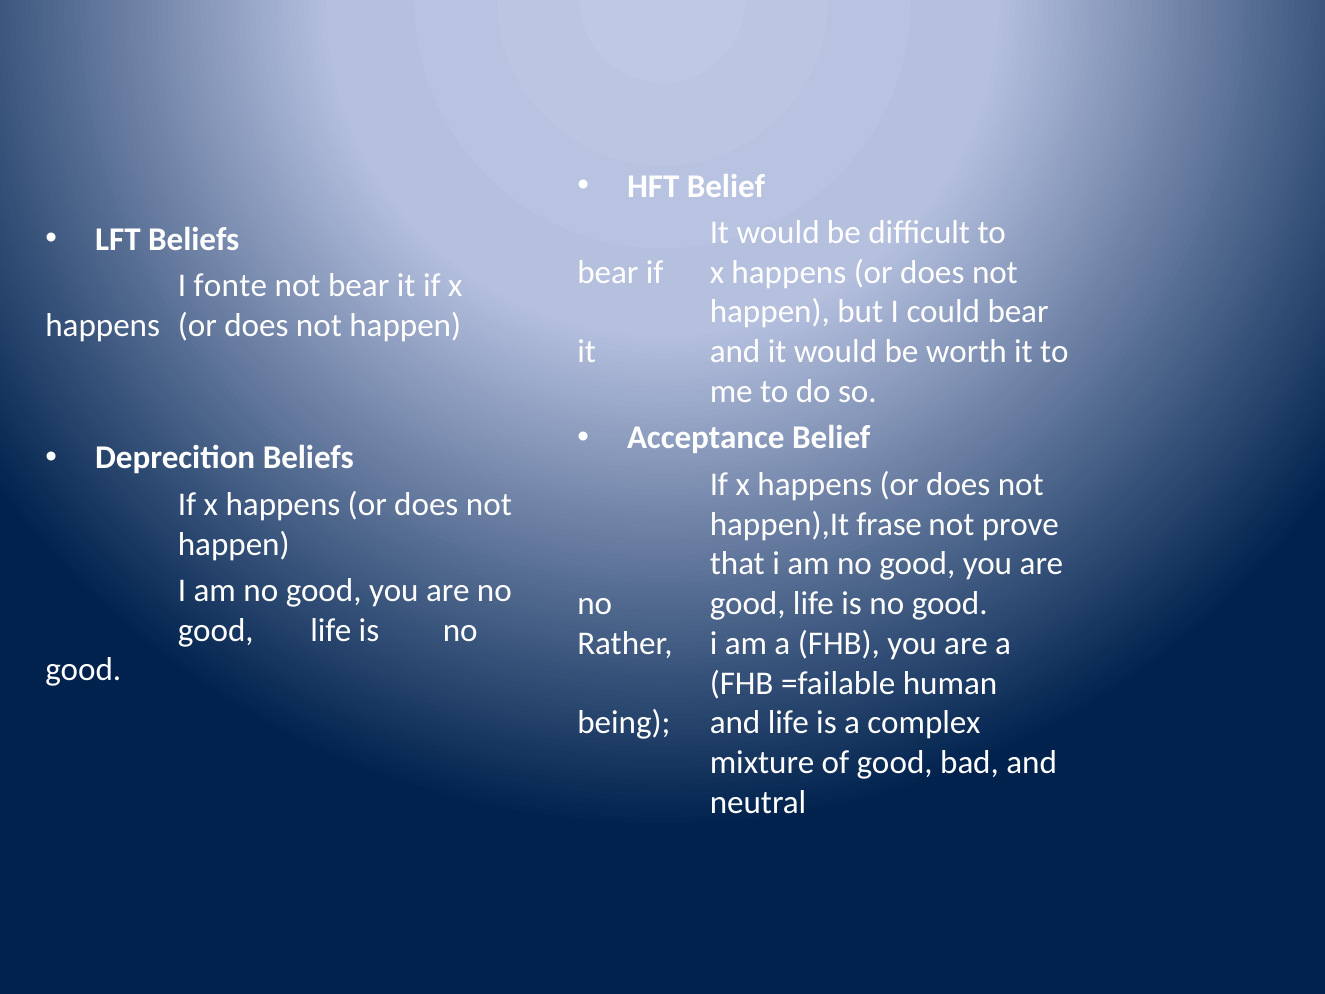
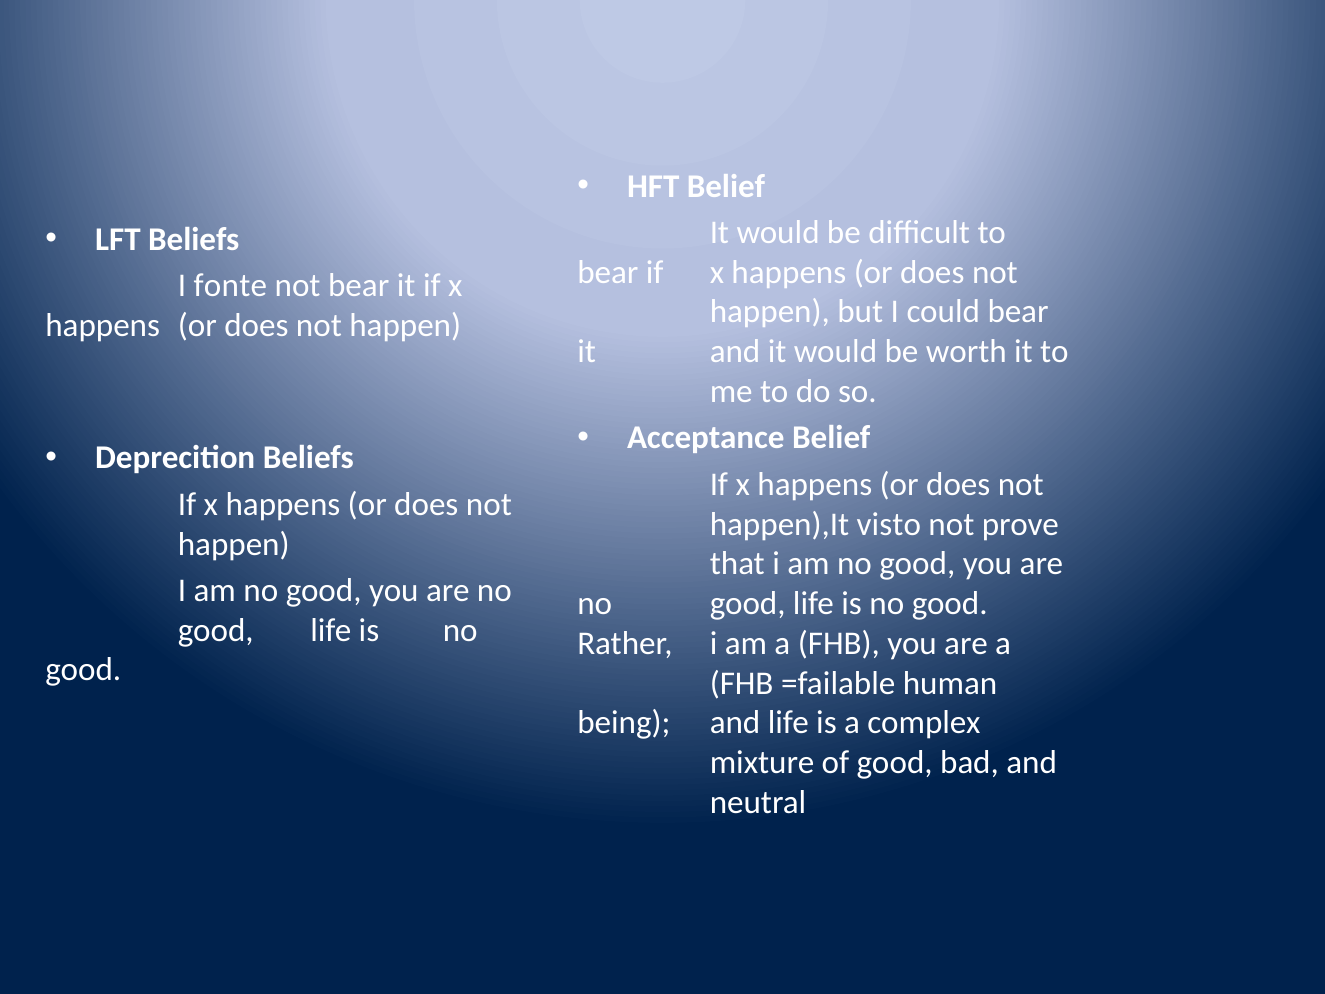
frase: frase -> visto (889, 524)
